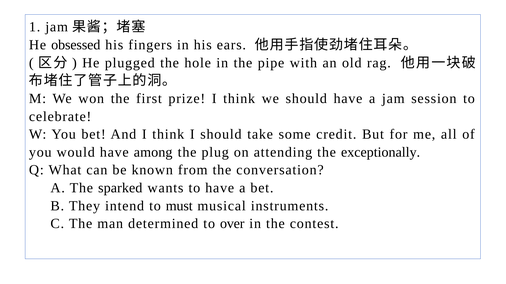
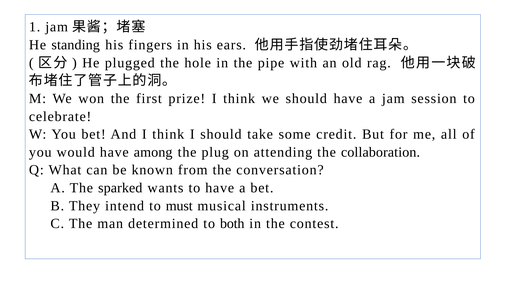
obsessed: obsessed -> standing (76, 45)
exceptionally: exceptionally -> collaboration (381, 152)
over: over -> both (232, 224)
